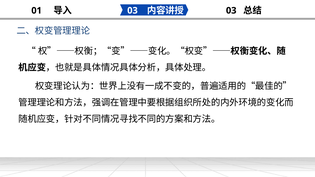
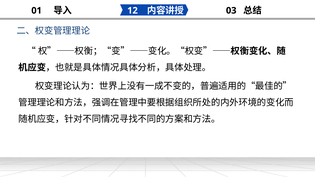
03: 03 -> 12 (132, 11)
